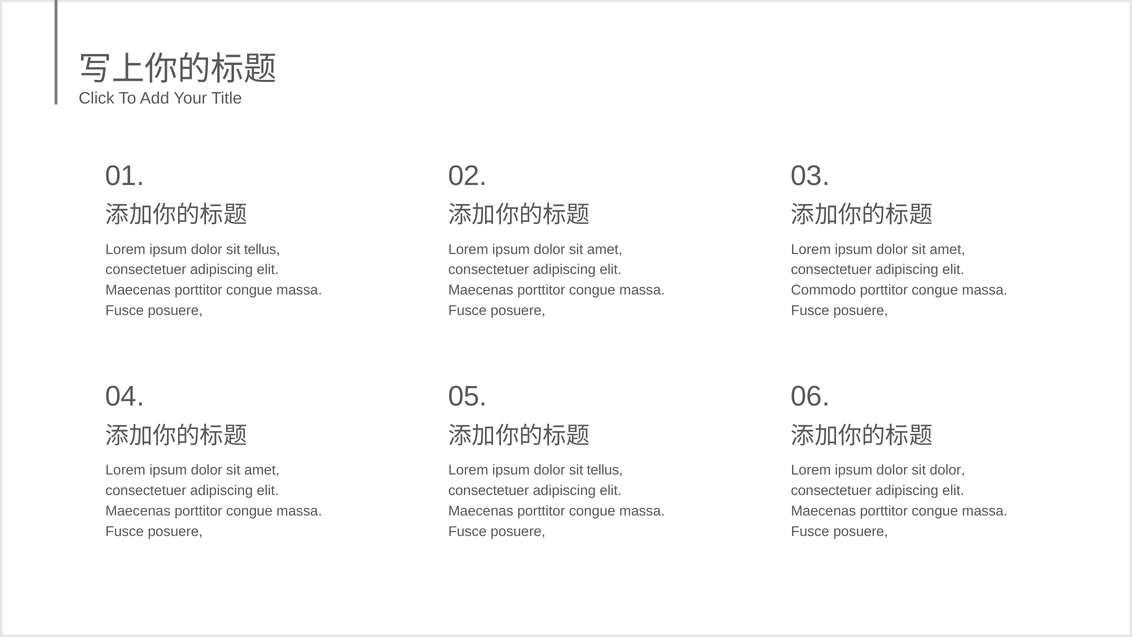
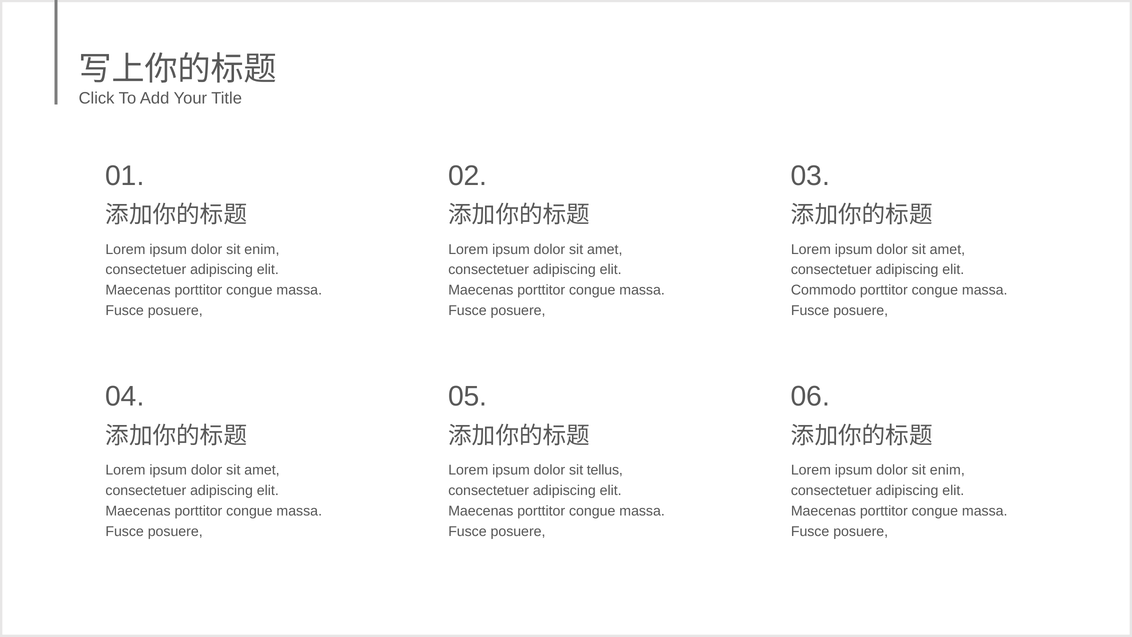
tellus: tellus -> enim (262, 249)
dolor: dolor -> enim (947, 470)
